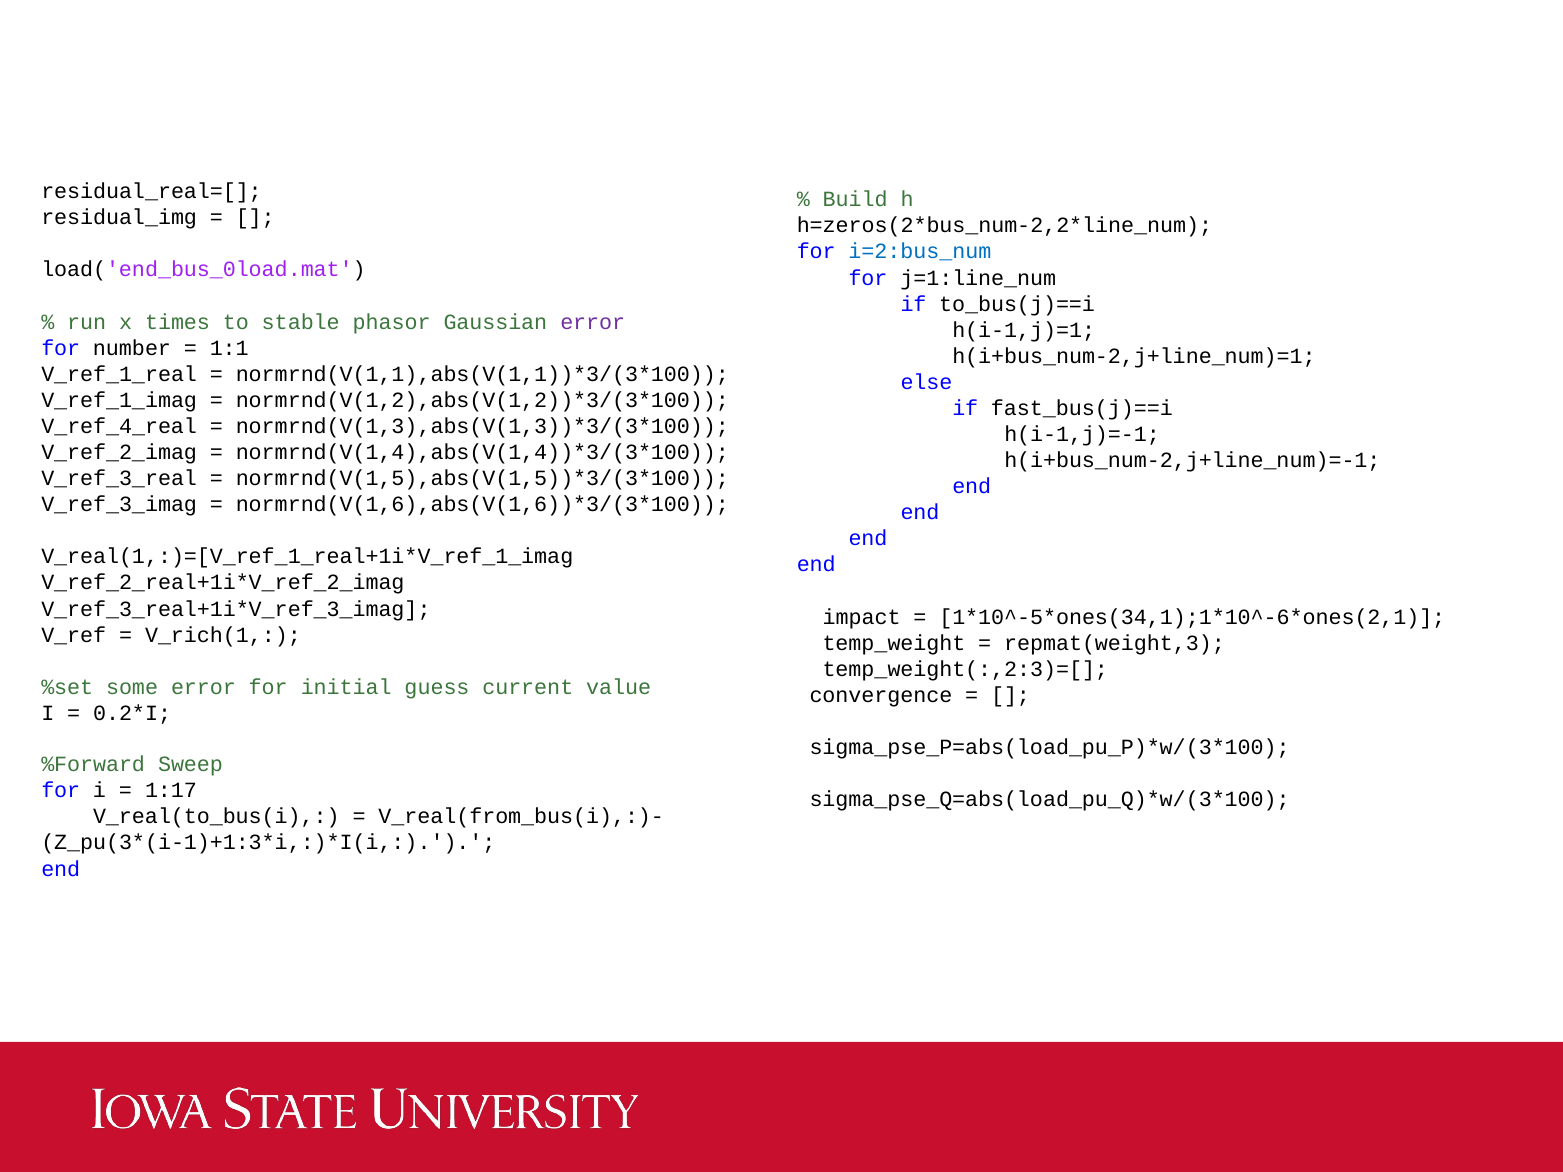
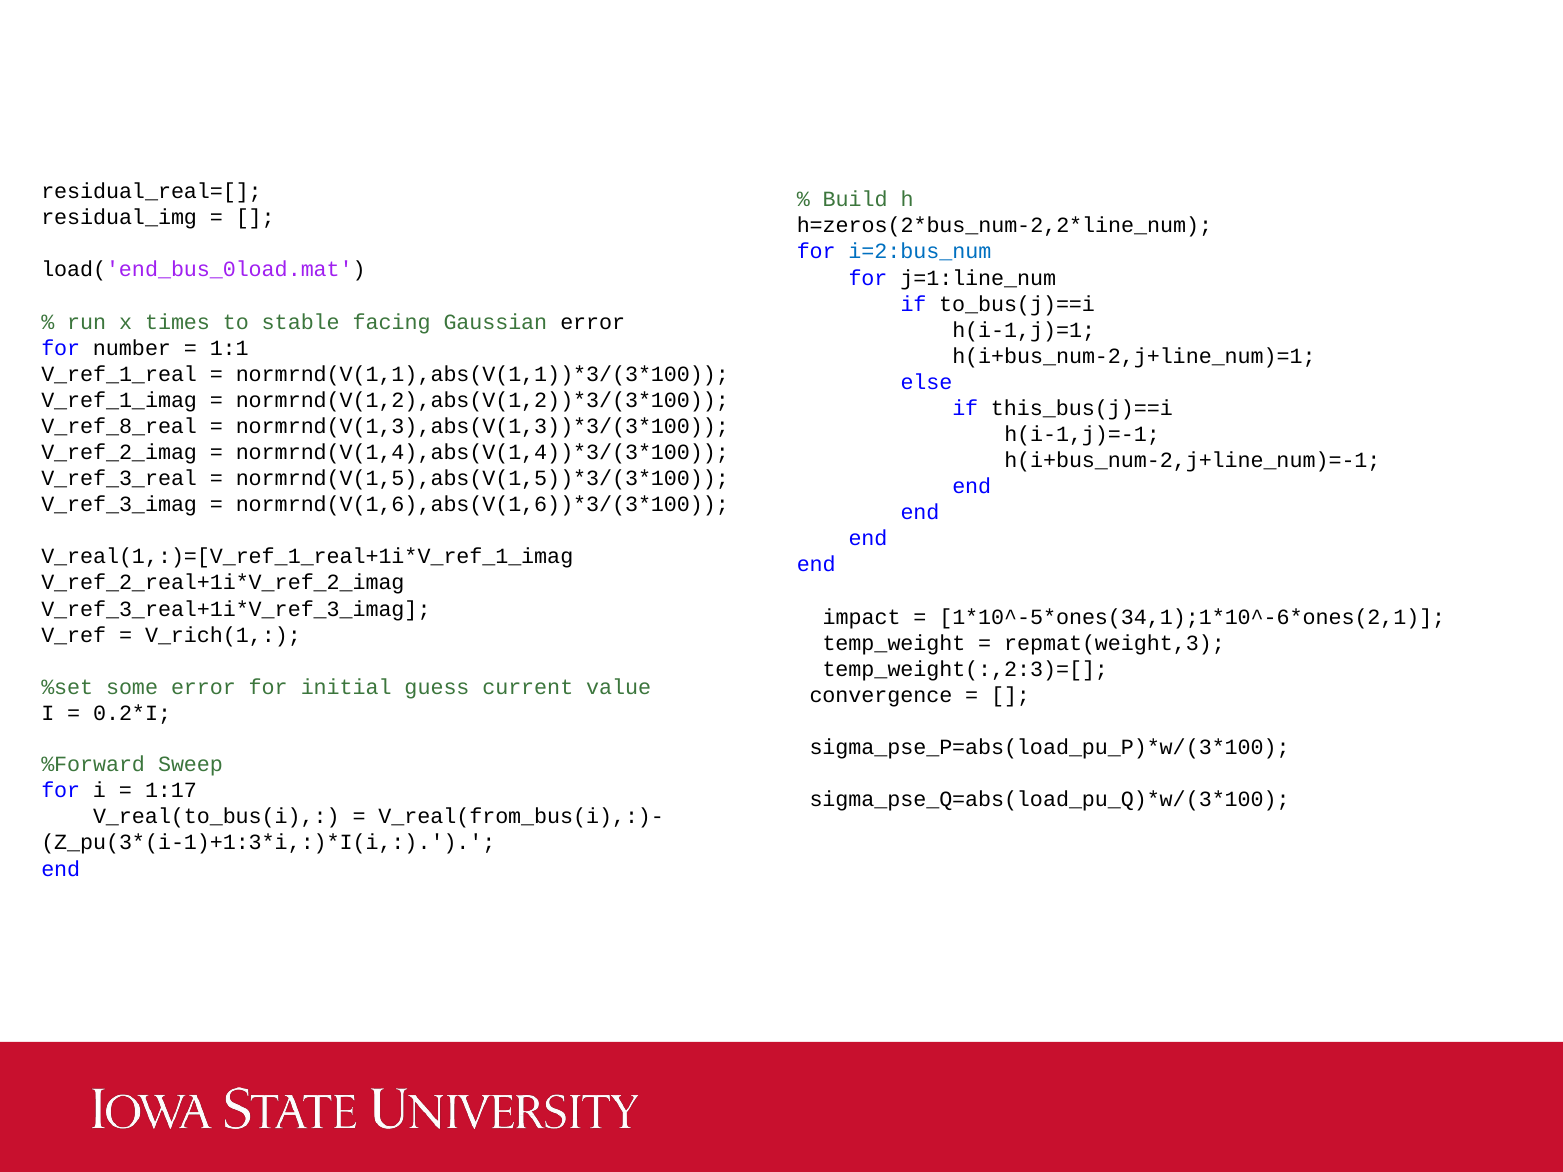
phasor: phasor -> facing (392, 322)
error colour: purple -> black (593, 322)
fast_bus(j)==i: fast_bus(j)==i -> this_bus(j)==i (1082, 408)
V_ref_4_real: V_ref_4_real -> V_ref_8_real (119, 426)
